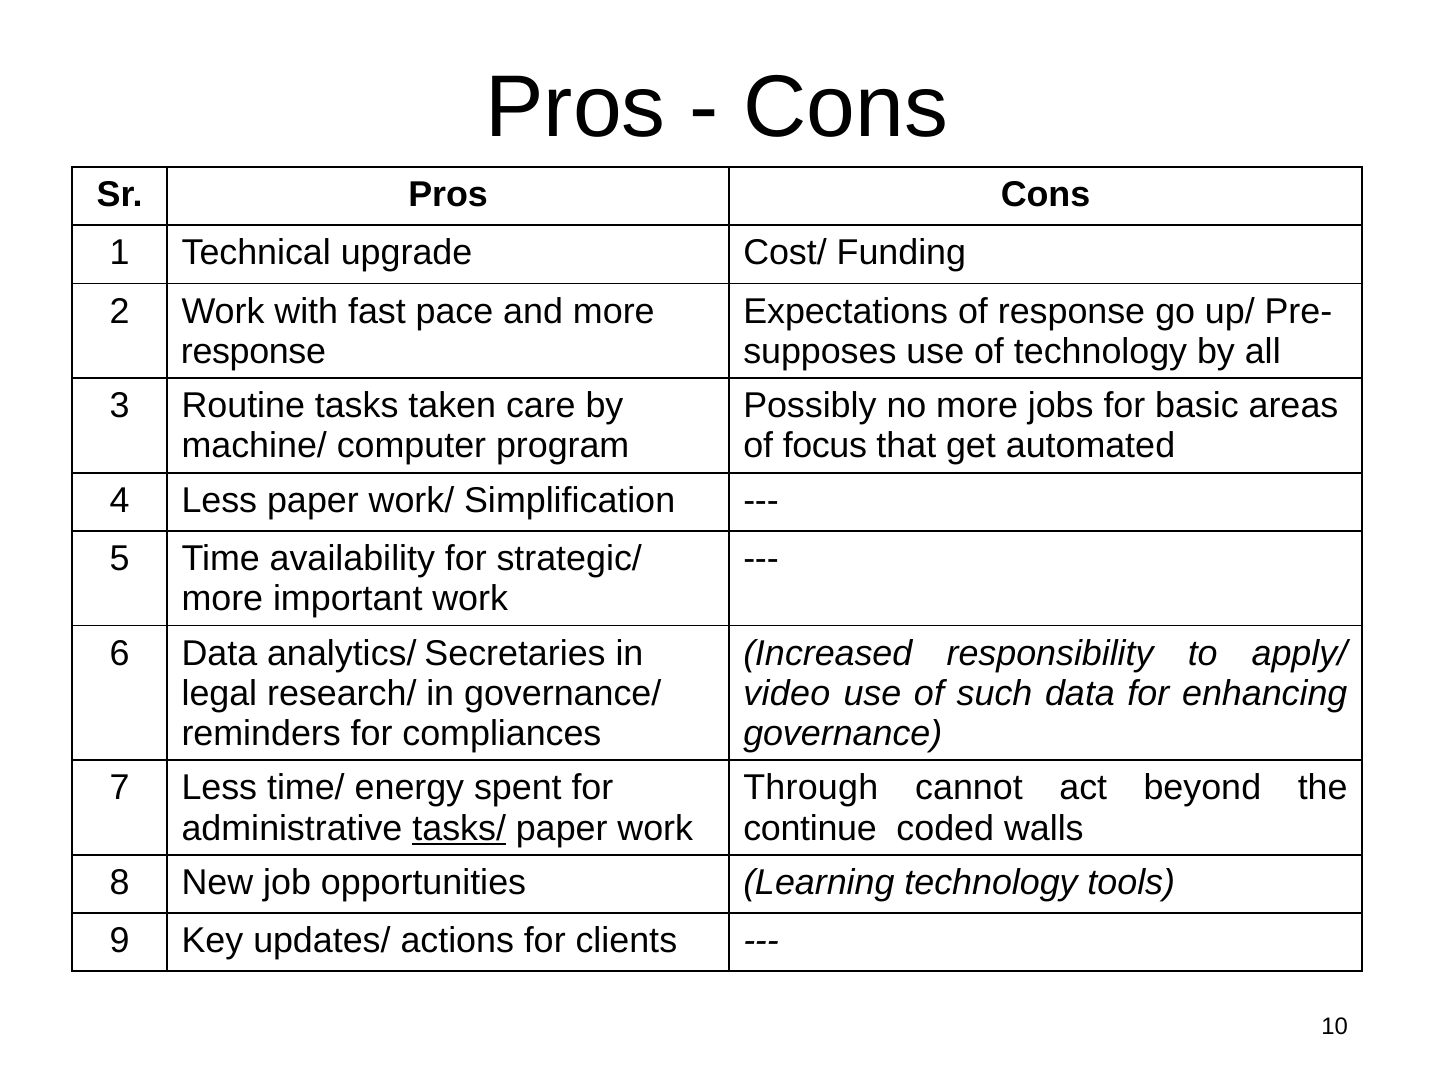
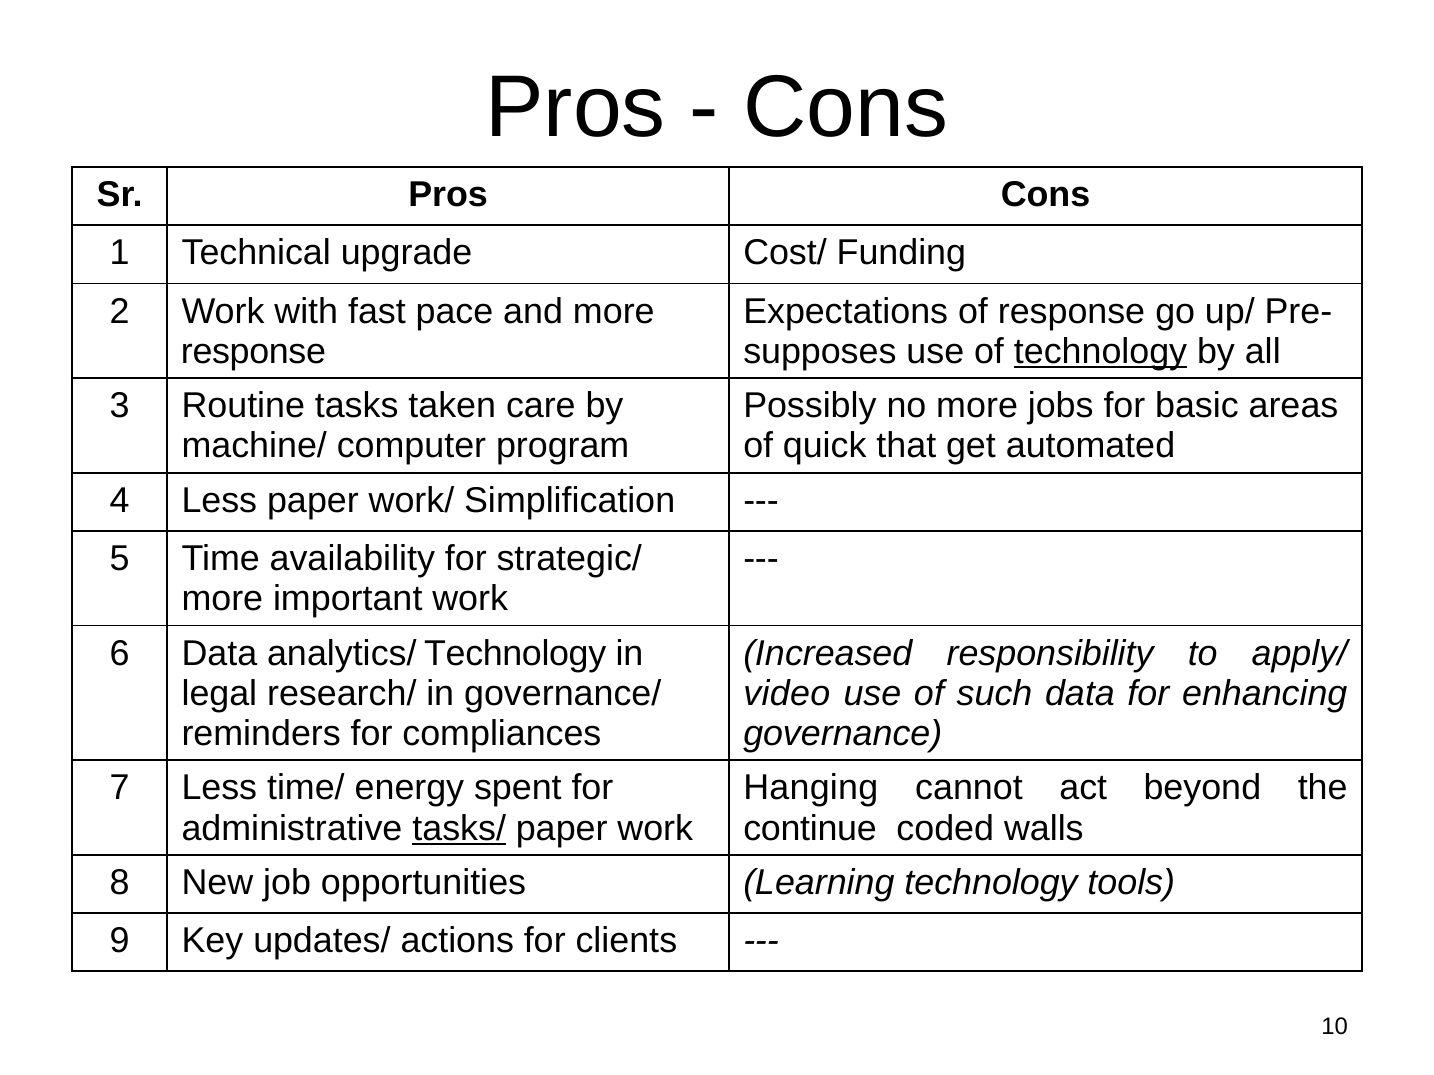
technology underline: none -> present (1101, 352)
focus: focus -> quick (825, 446)
analytics/ Secretaries: Secretaries -> Technology (515, 654)
Through: Through -> Hanging (811, 788)
